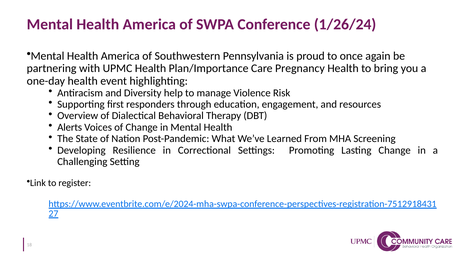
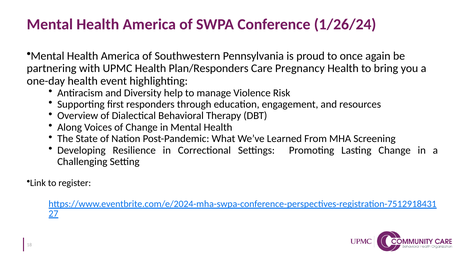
Plan/Importance: Plan/Importance -> Plan/Responders (209, 69)
Alerts: Alerts -> Along (70, 128)
